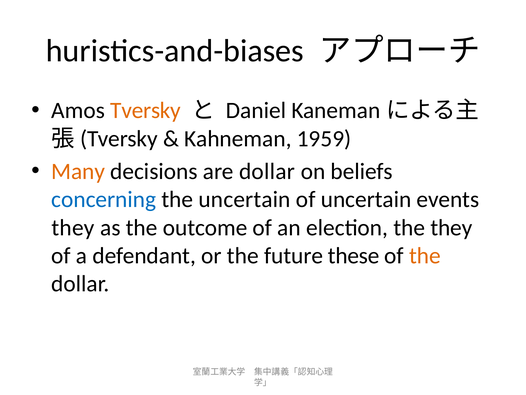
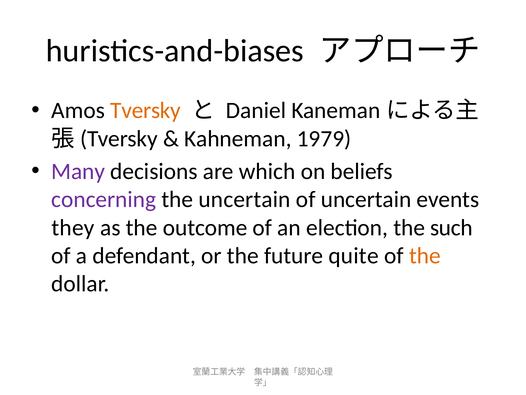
1959: 1959 -> 1979 (324, 138)
Many colour: orange -> purple (78, 171)
are dollar: dollar -> which (267, 171)
concerning colour: blue -> purple (104, 199)
the they: they -> such (451, 227)
these: these -> quite (354, 255)
